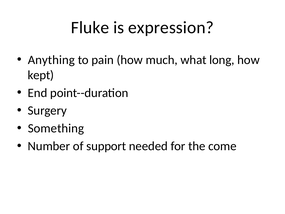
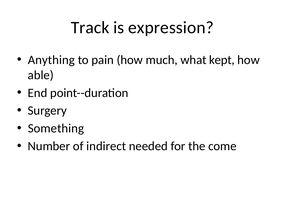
Fluke: Fluke -> Track (90, 28)
long: long -> kept (222, 60)
kept: kept -> able (41, 75)
support: support -> indirect (106, 146)
